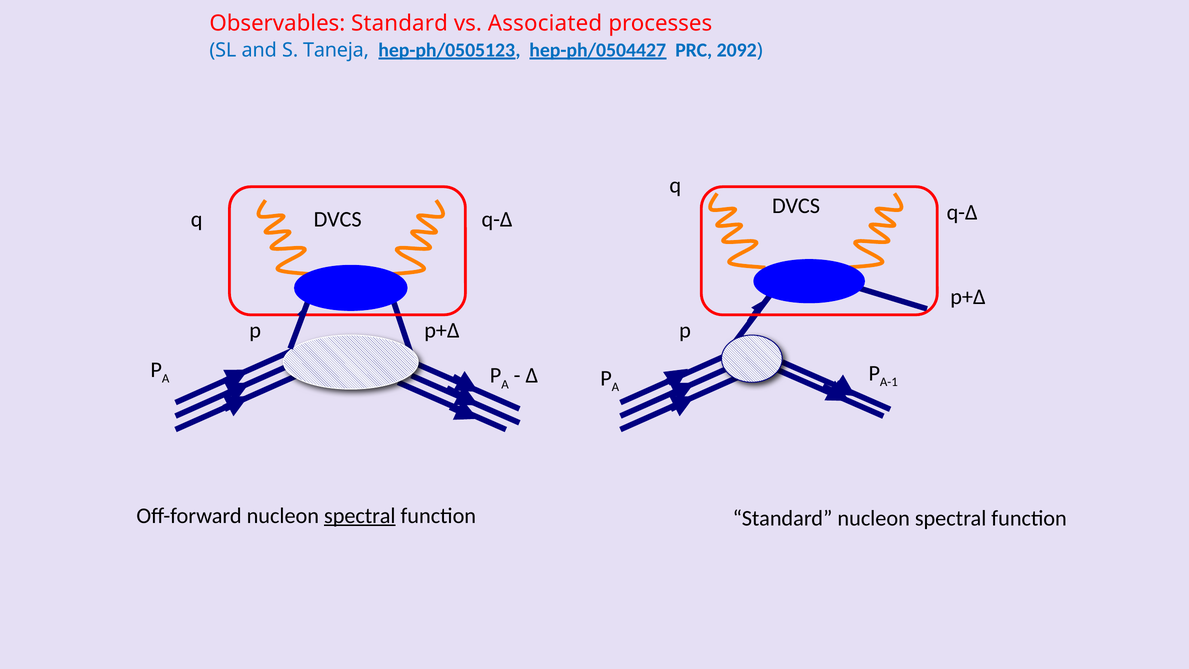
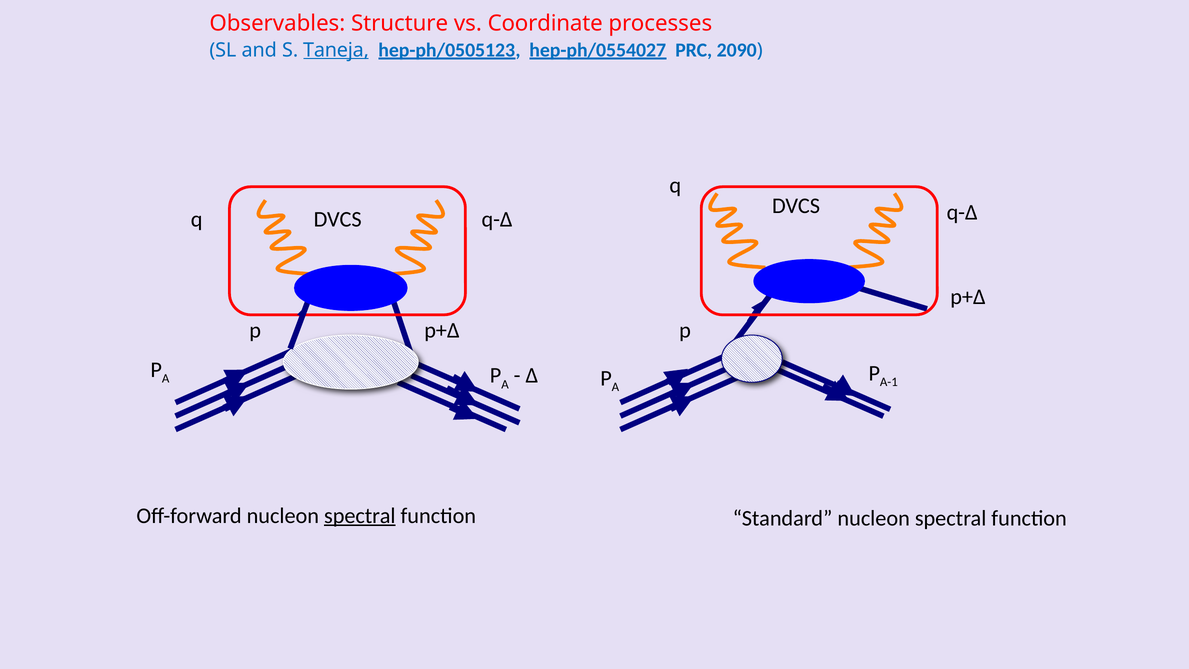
Observables Standard: Standard -> Structure (400, 23)
Associated: Associated -> Coordinate (545, 23)
Taneja underline: none -> present (336, 50)
hep-ph/0504427: hep-ph/0504427 -> hep-ph/0554027 (598, 50)
2092: 2092 -> 2090 (737, 50)
